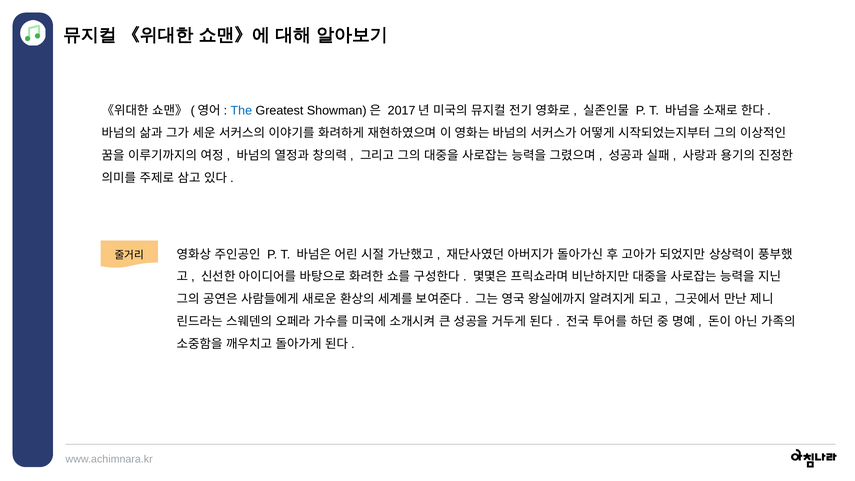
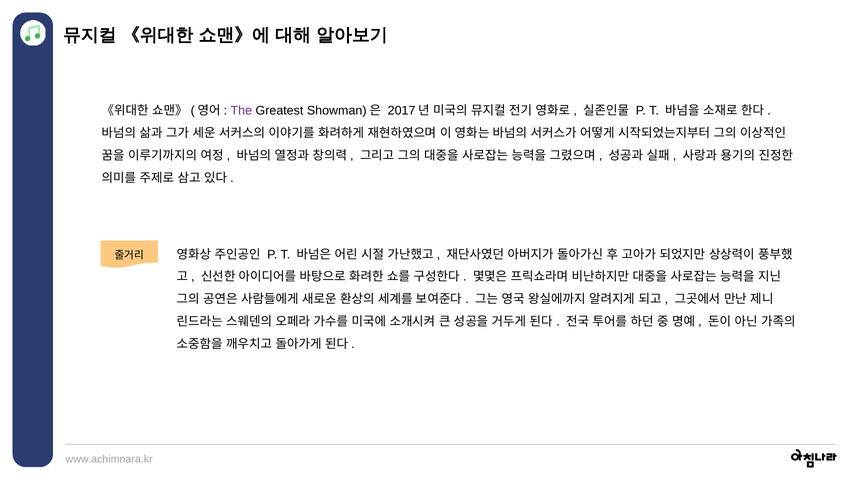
The colour: blue -> purple (241, 111)
